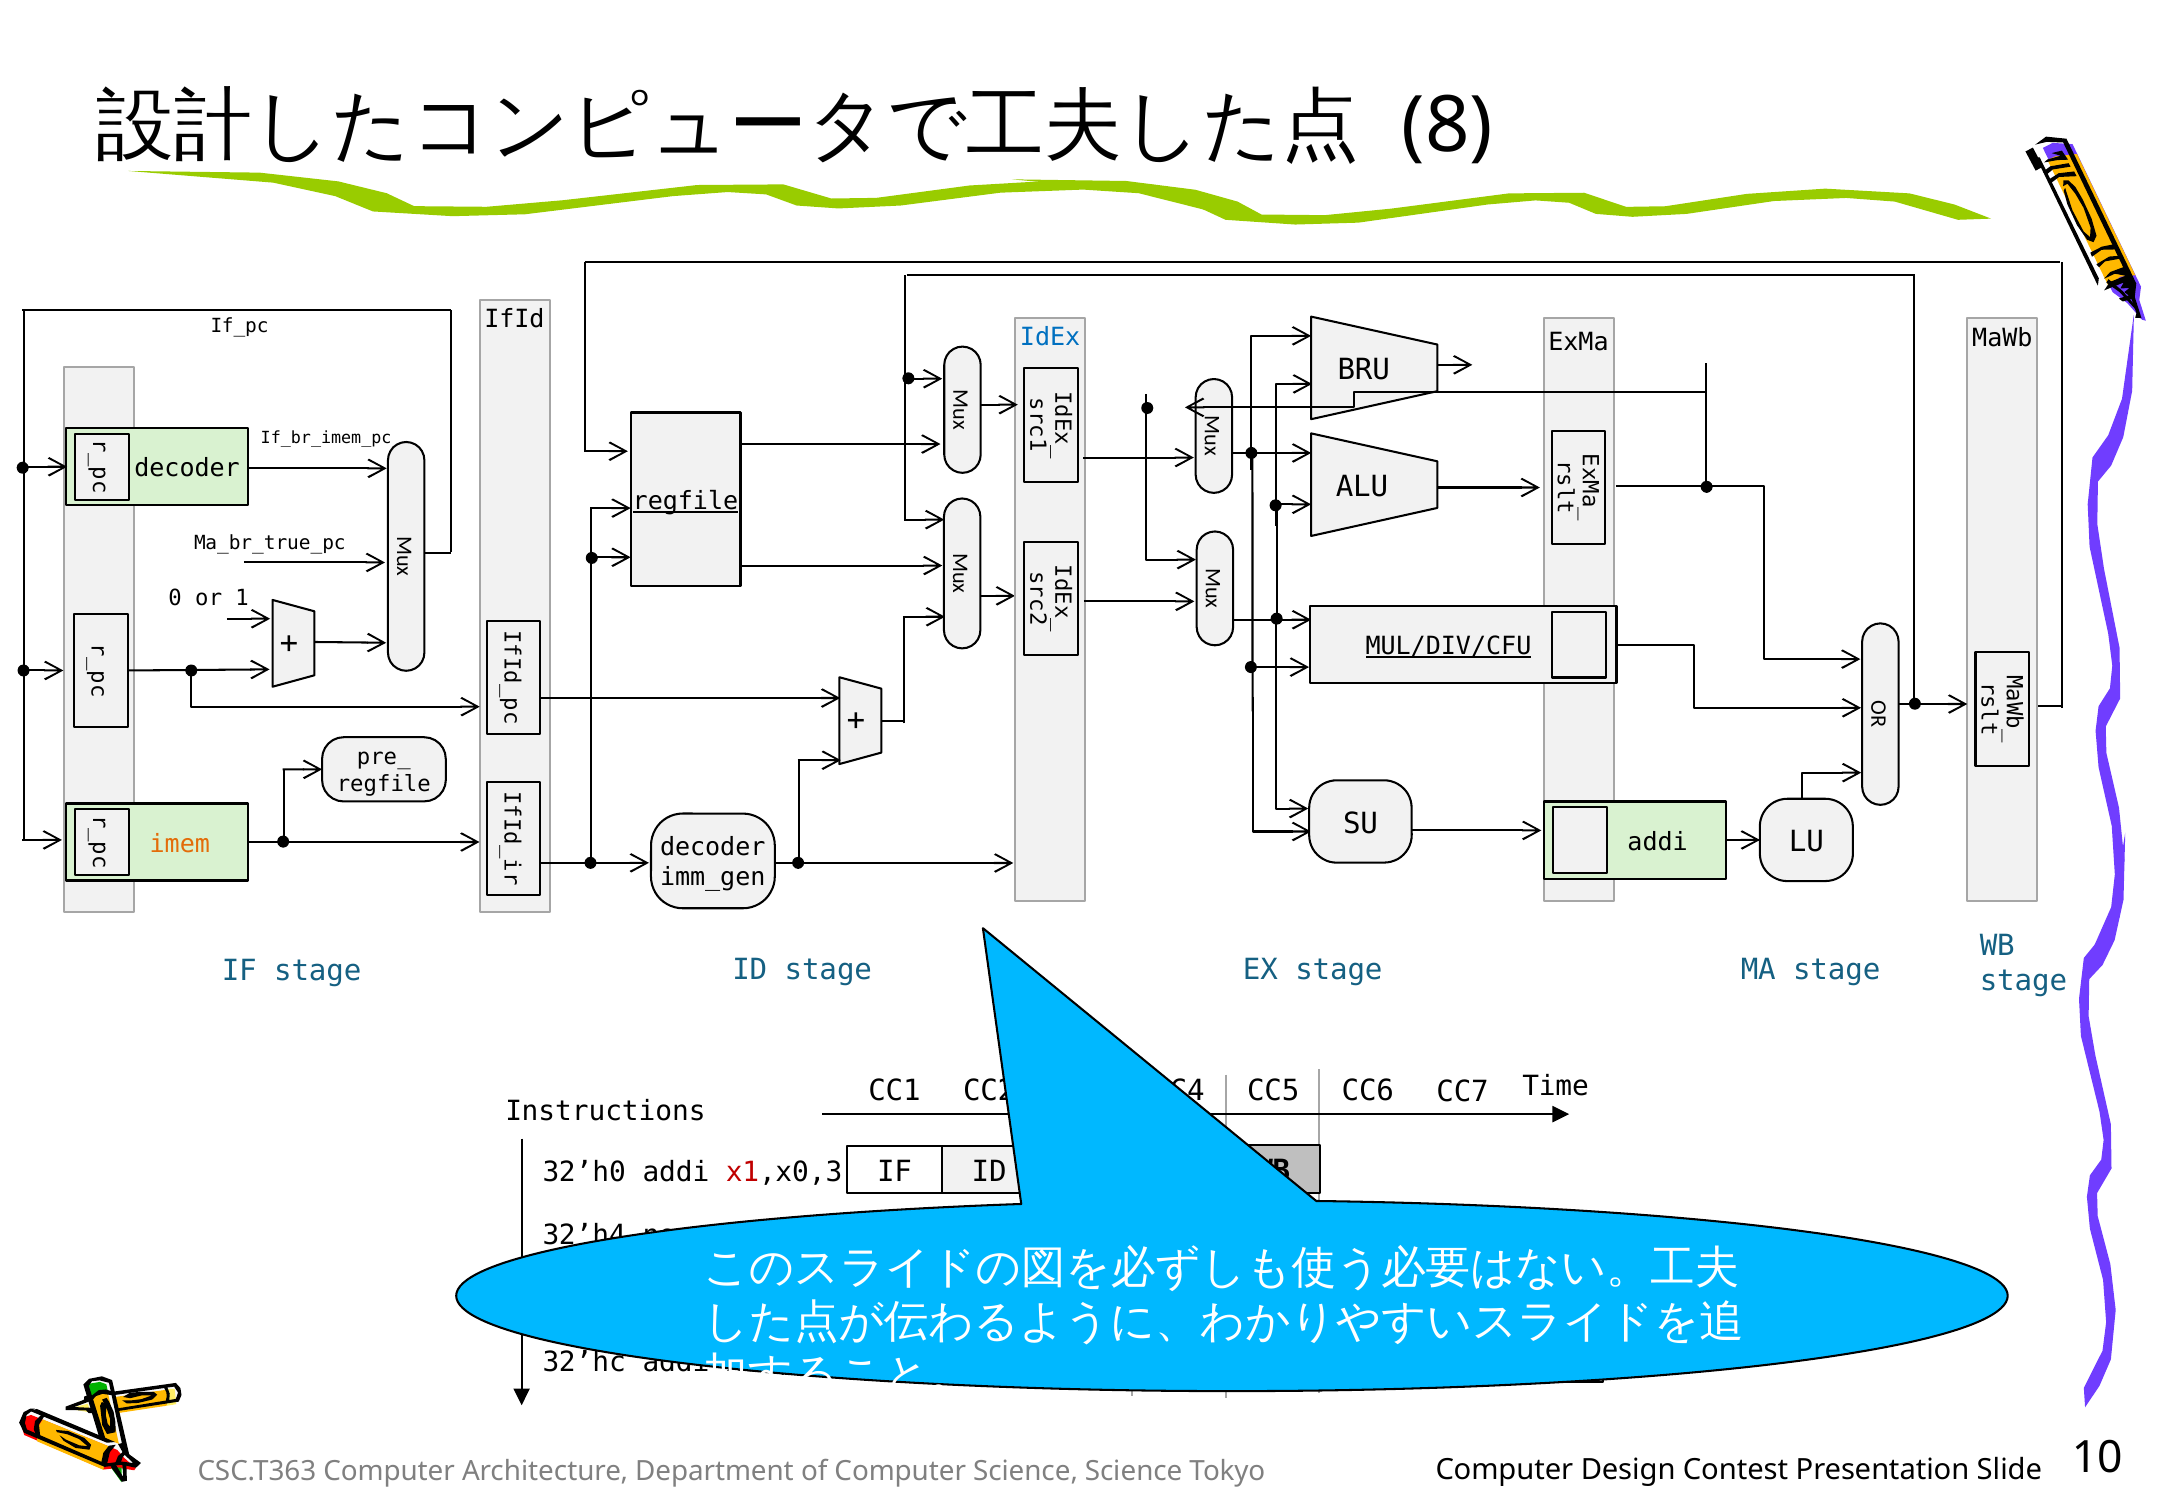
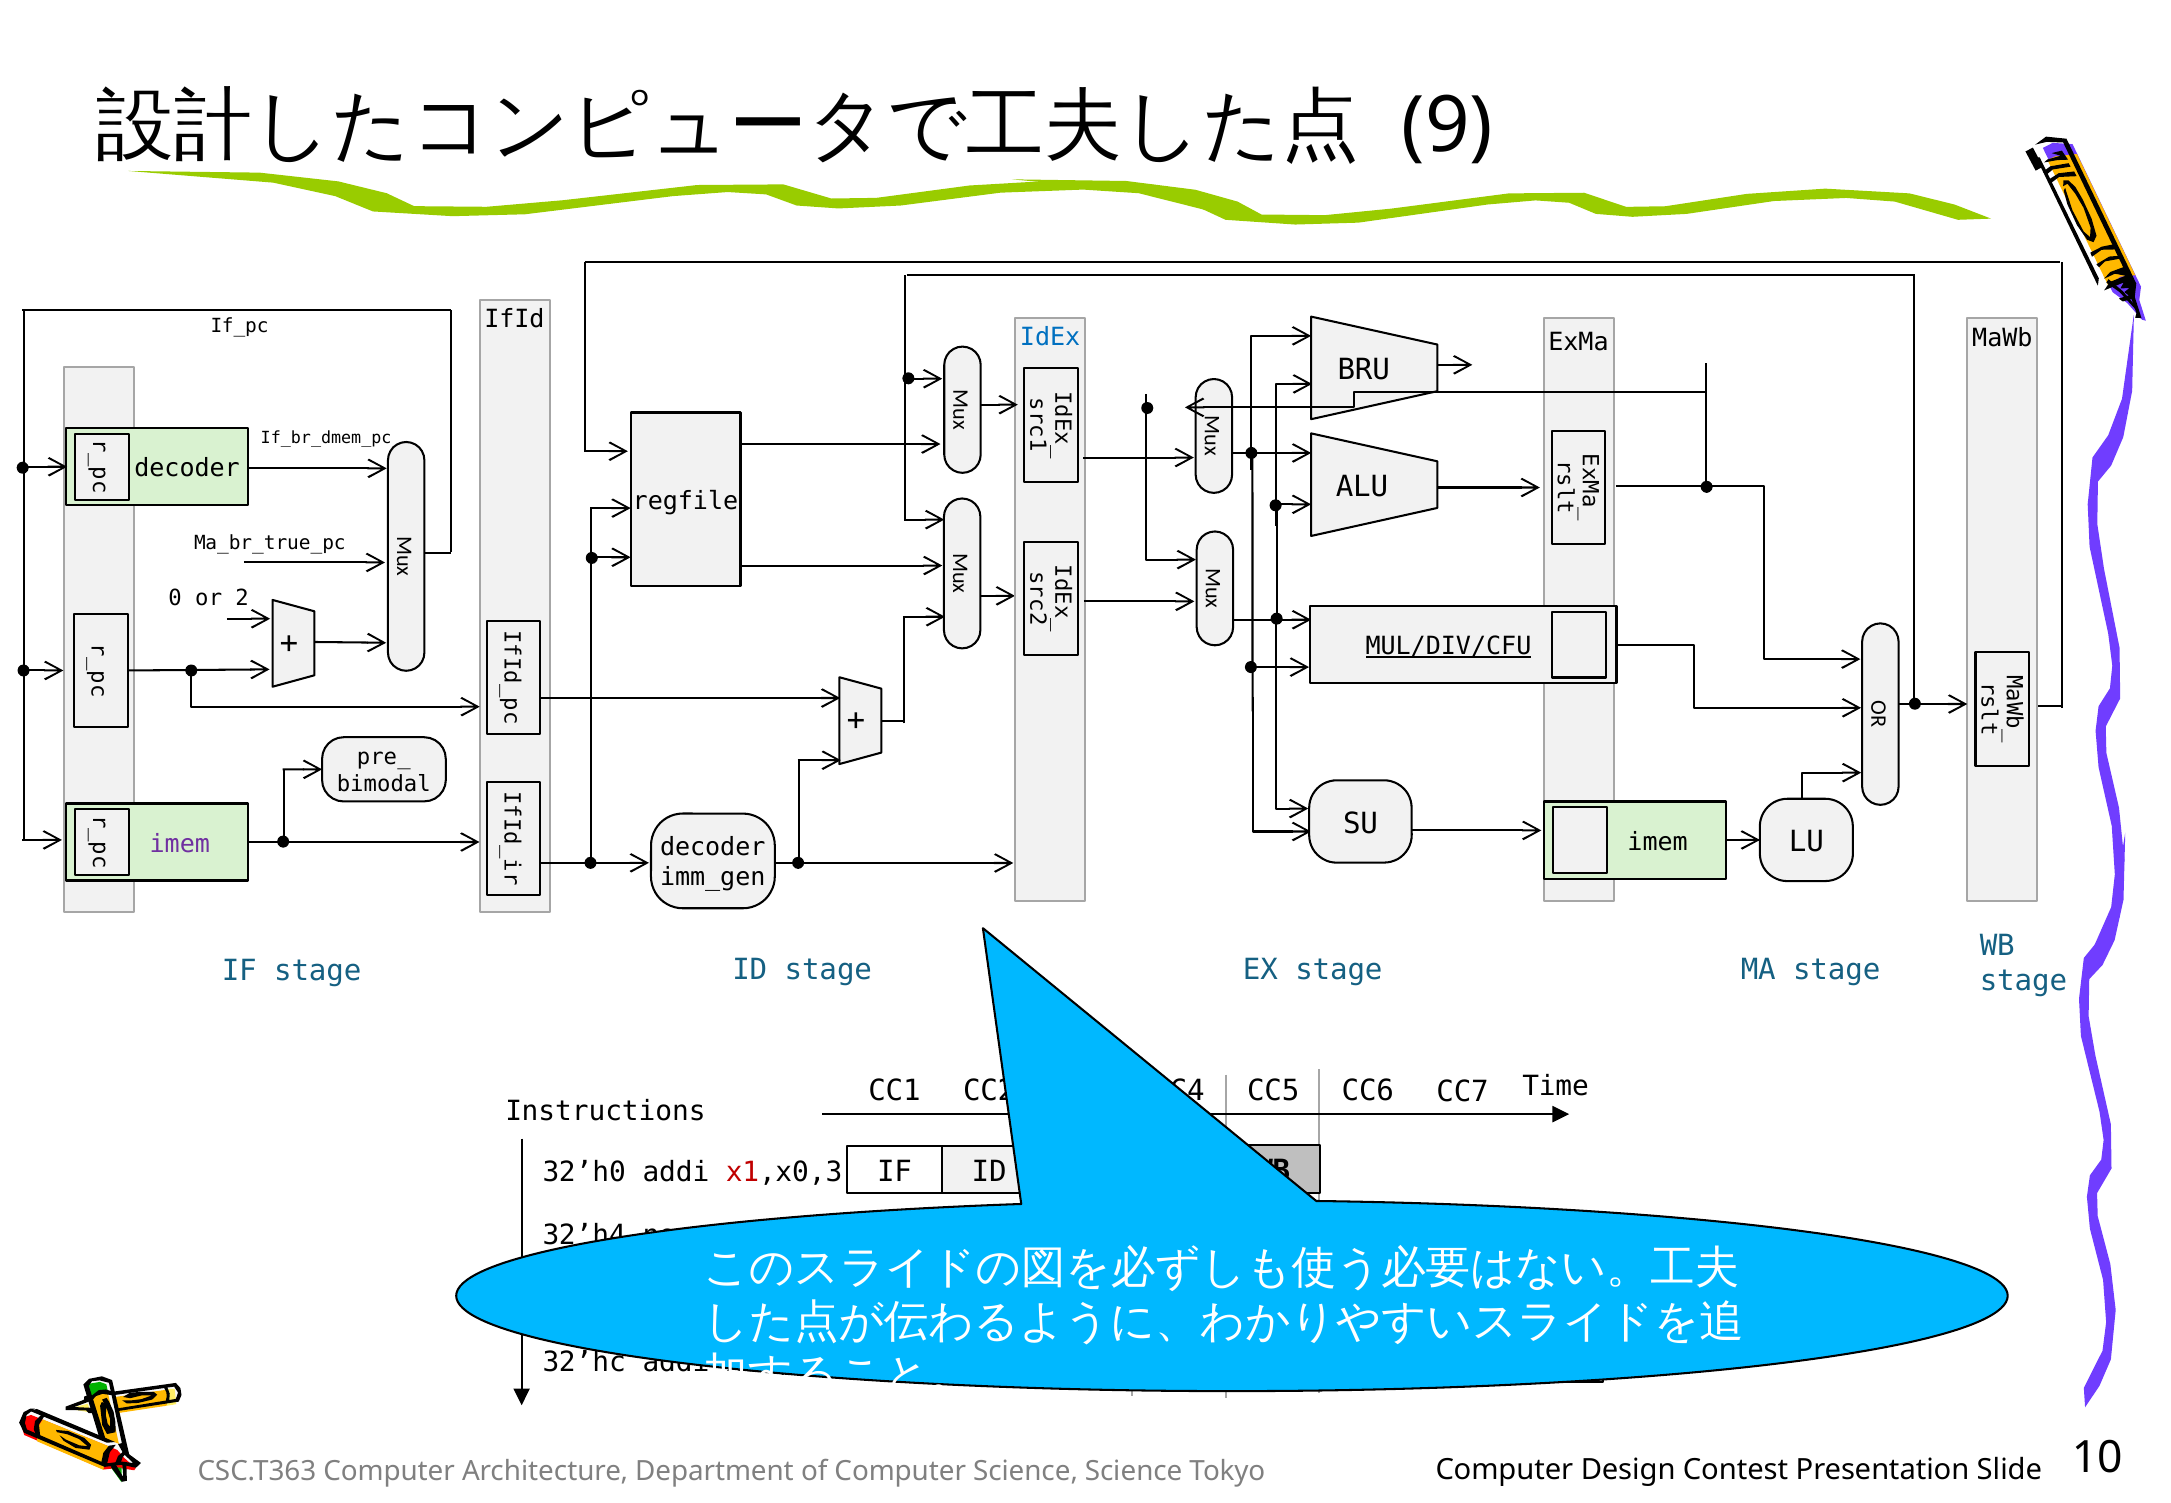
8: 8 -> 9 (1447, 126)
If_br_imem_pc: If_br_imem_pc -> If_br_dmem_pc (326, 438)
regfile underline: present -> none (685, 501)
or 1: 1 -> 2 (242, 598)
regfile: regfile -> bimodal (384, 784)
addi: addi -> imem (1658, 842)
imem colour: orange -> purple (180, 844)
